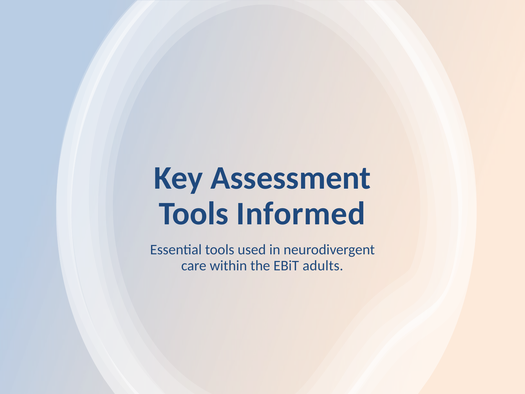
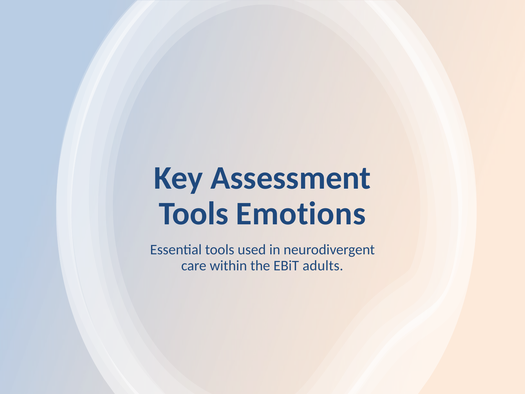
Informed: Informed -> Emotions (301, 213)
